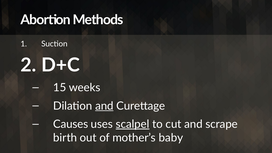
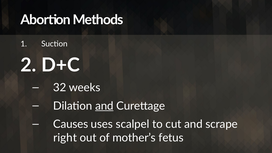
15: 15 -> 32 (60, 88)
scalpel underline: present -> none (133, 124)
birth: birth -> right (65, 138)
baby: baby -> fetus (171, 138)
